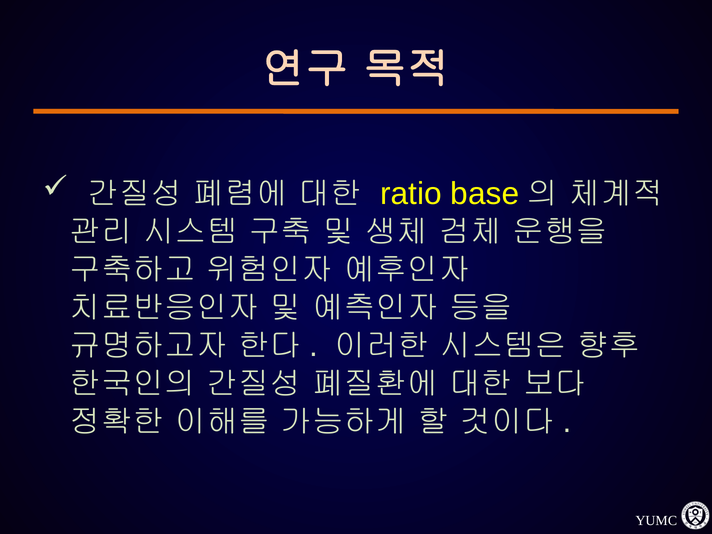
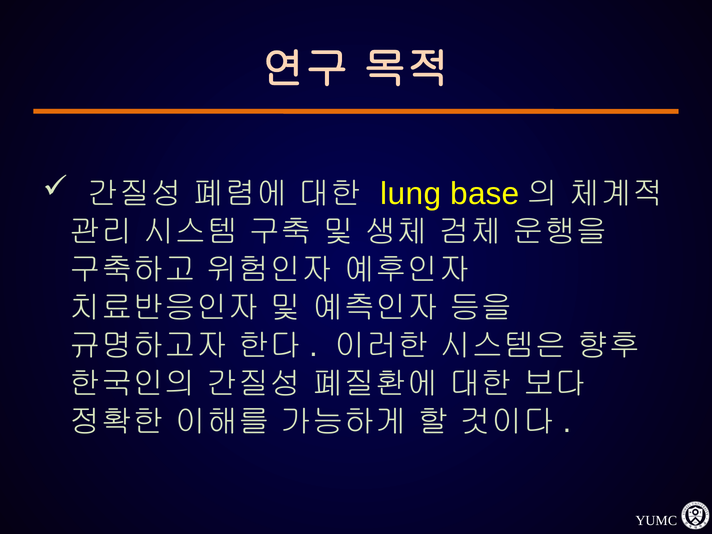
ratio: ratio -> lung (411, 194)
